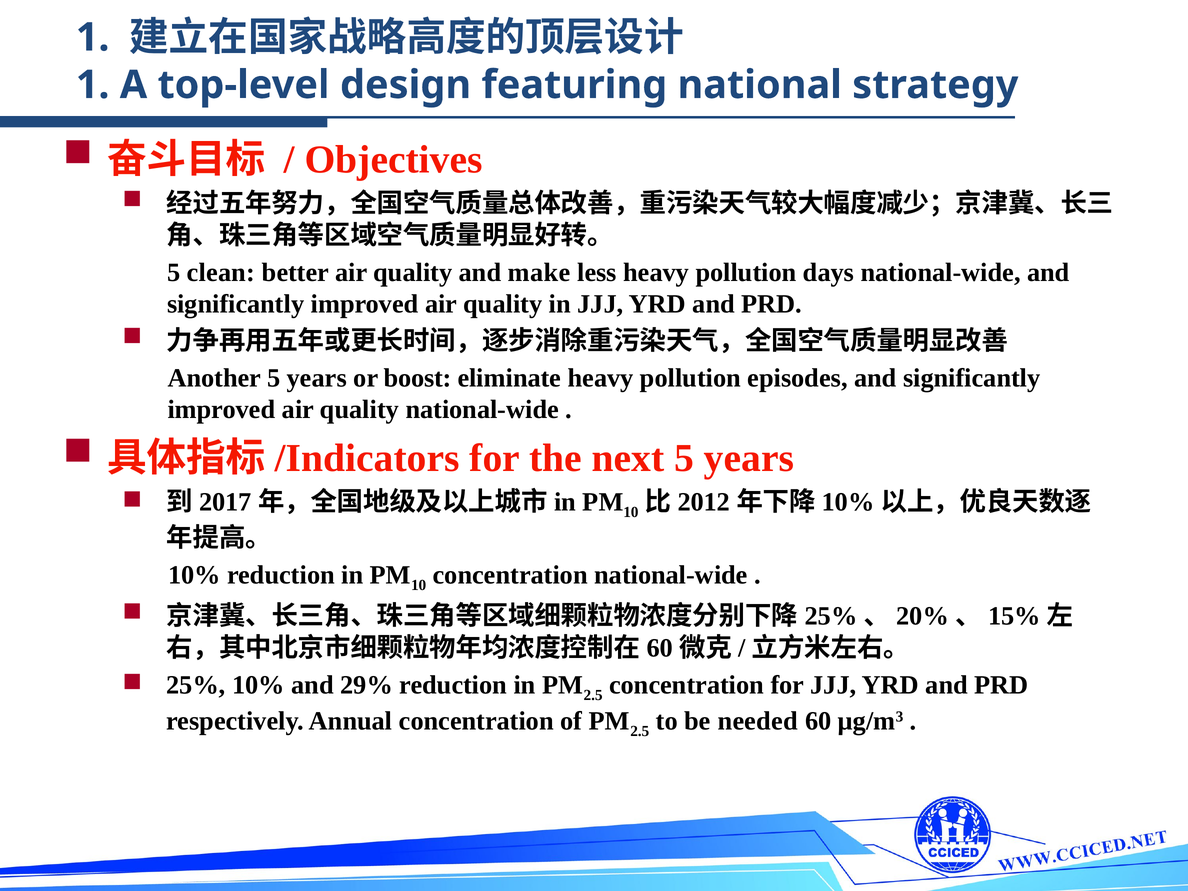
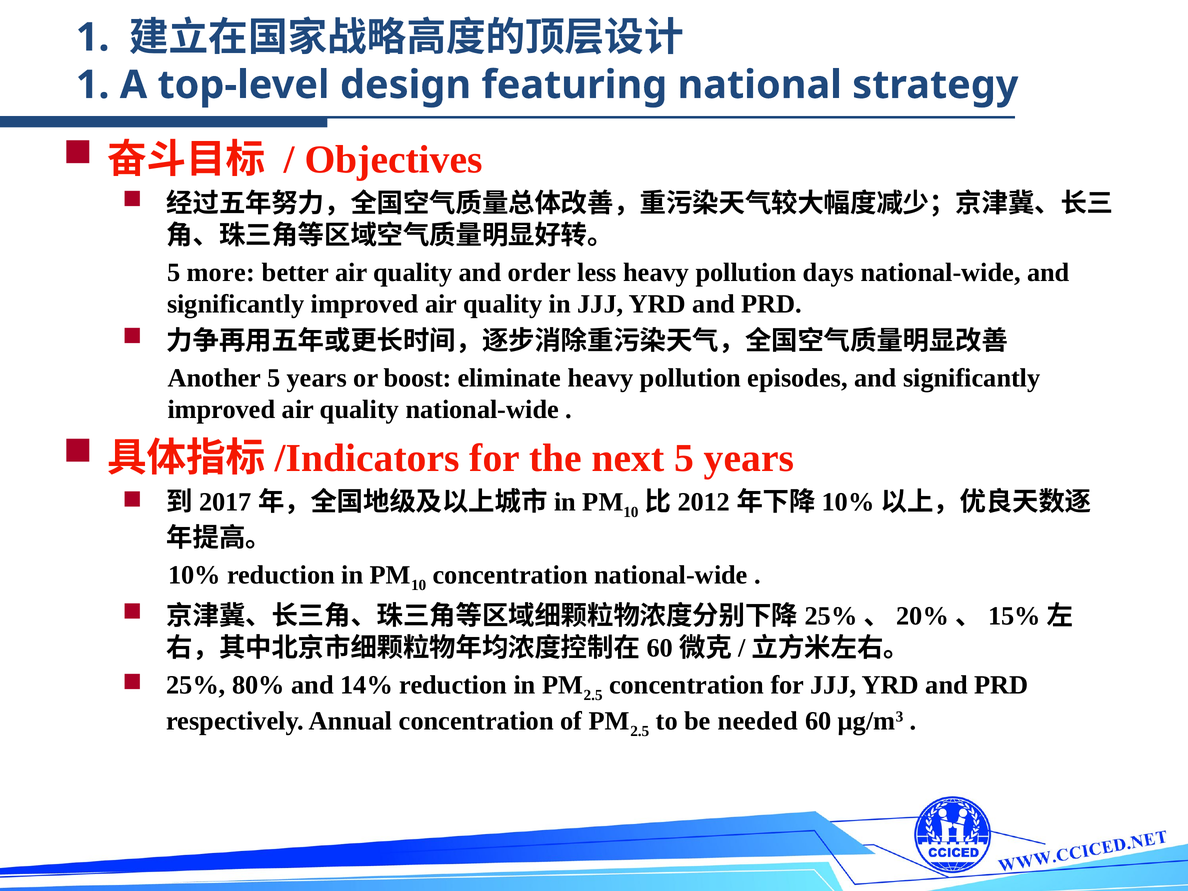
clean: clean -> more (221, 272)
make: make -> order (539, 272)
25% 10%: 10% -> 80% (258, 685)
29%: 29% -> 14% (367, 685)
